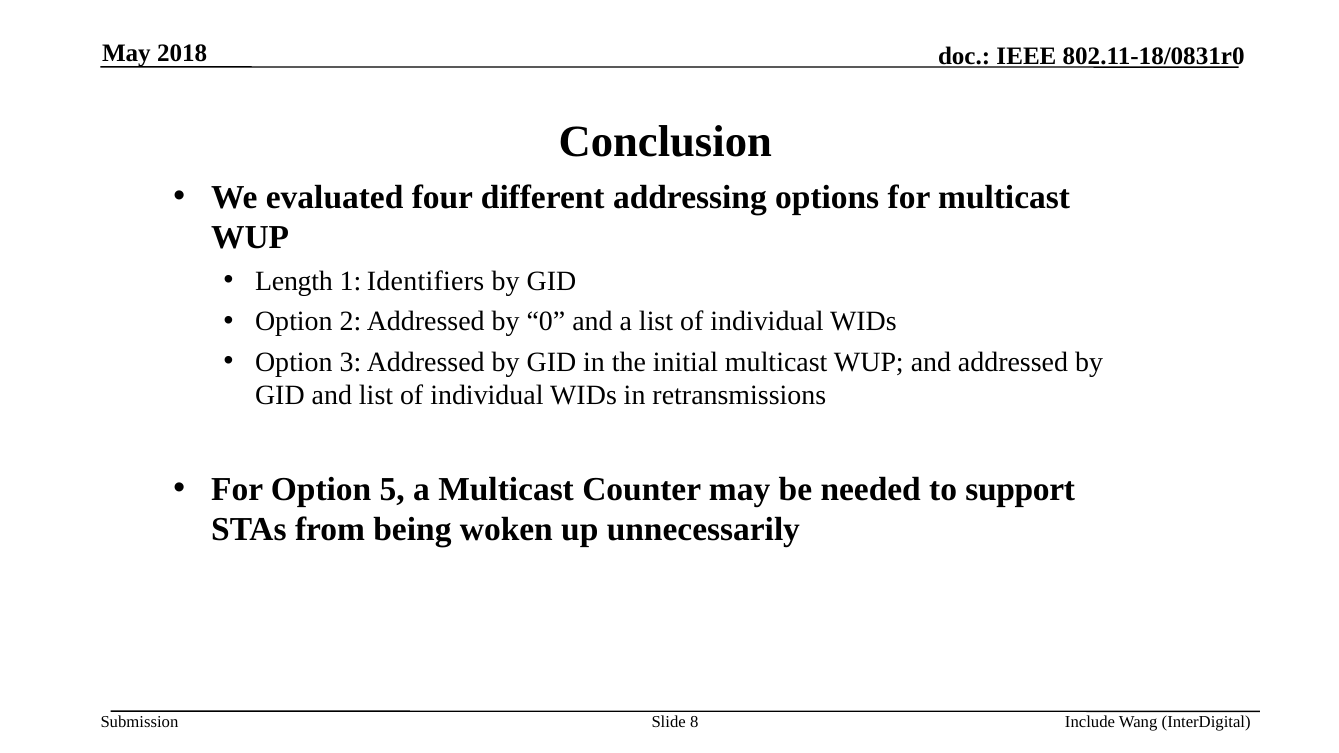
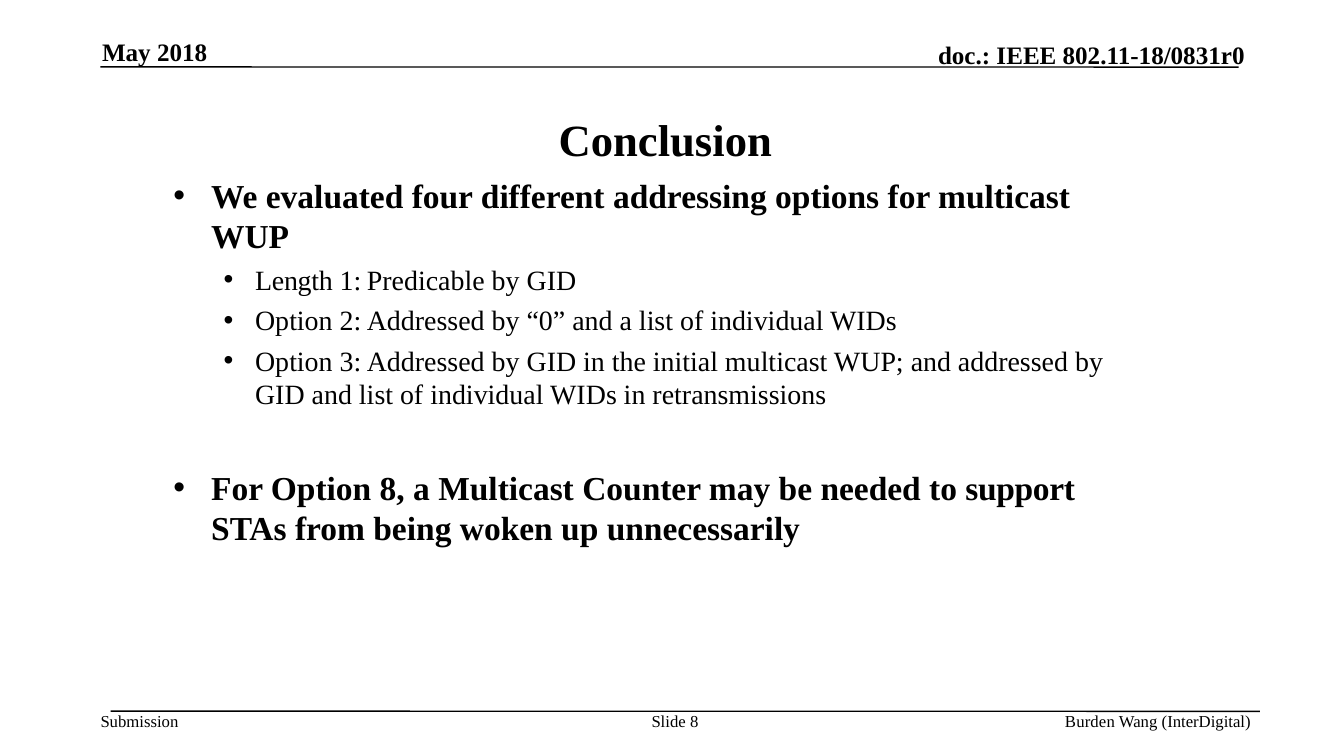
Identifiers: Identifiers -> Predicable (426, 281)
Option 5: 5 -> 8 (392, 490)
Include: Include -> Burden (1090, 722)
